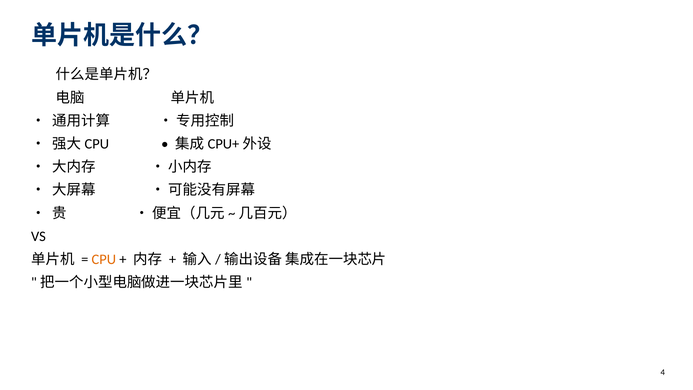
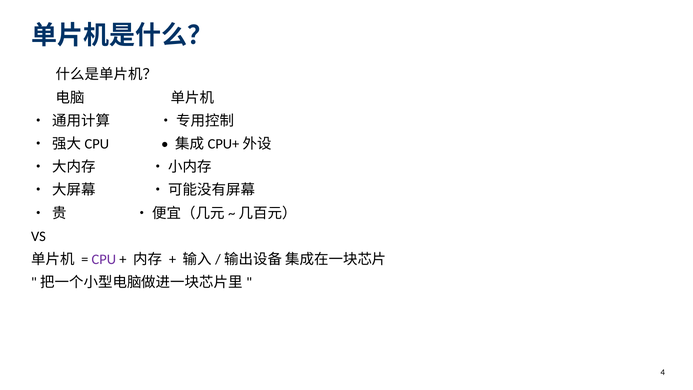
CPU colour: orange -> purple (104, 259)
